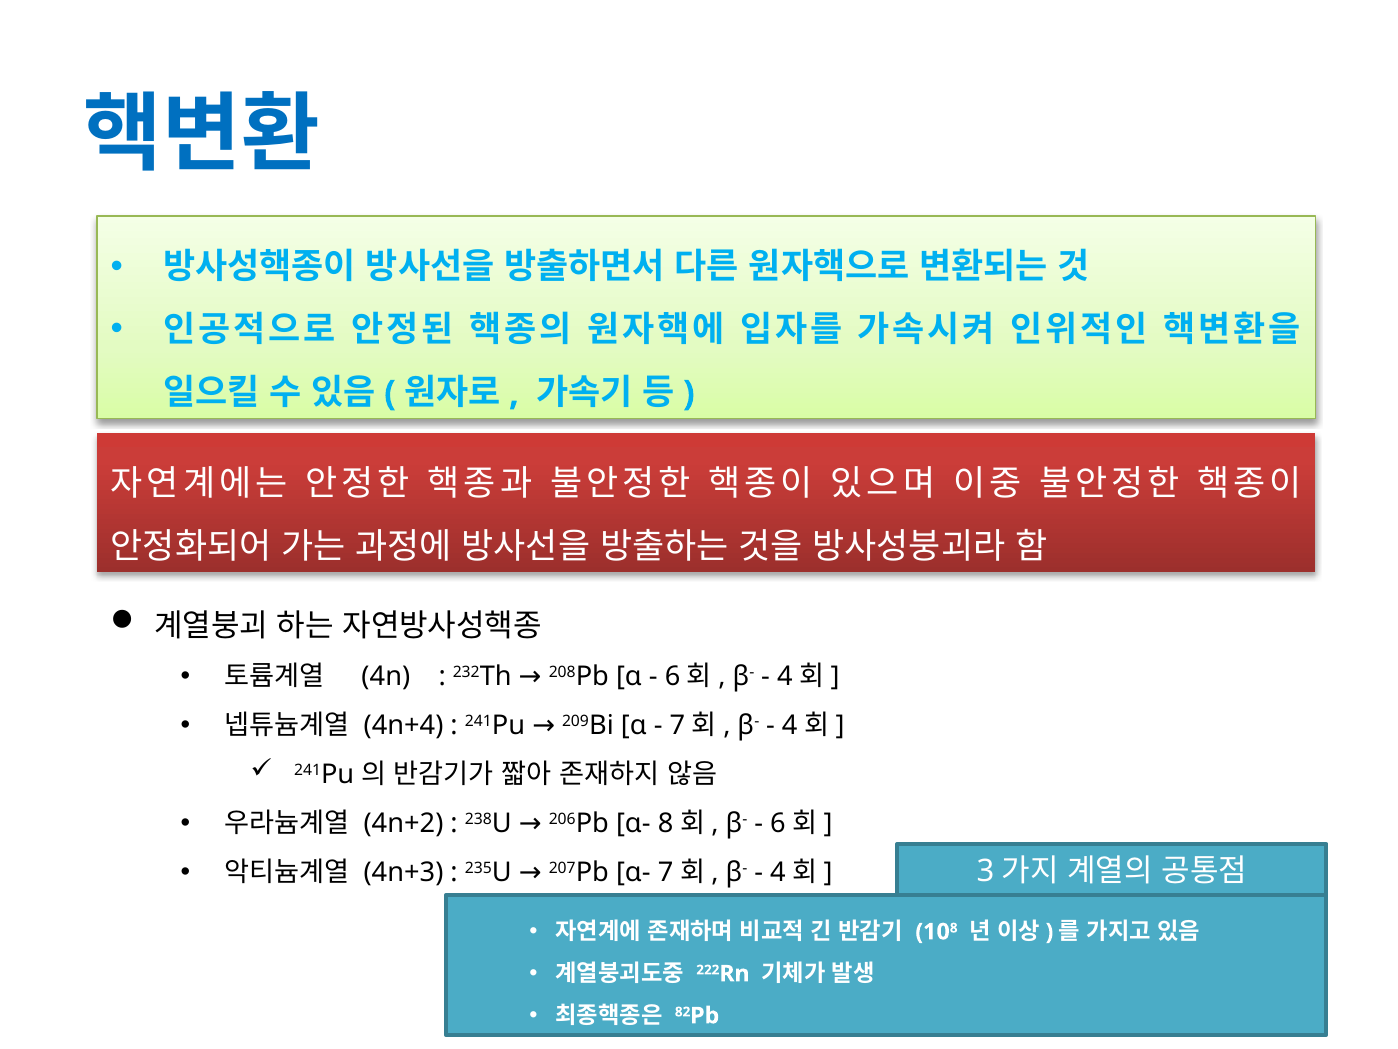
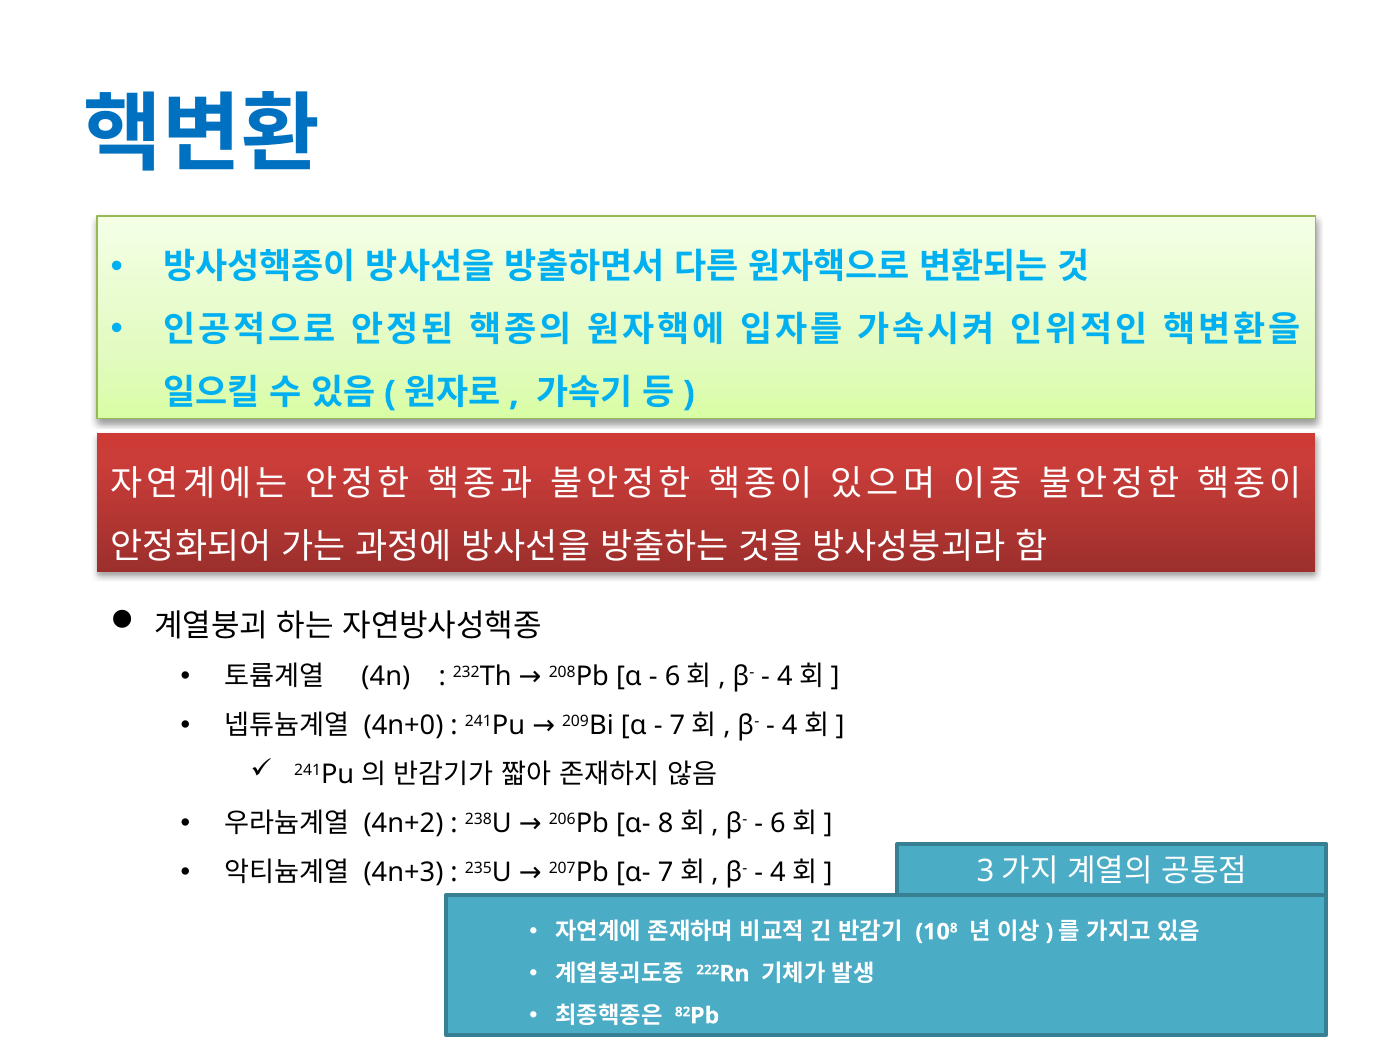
4n+4: 4n+4 -> 4n+0 (404, 725)
